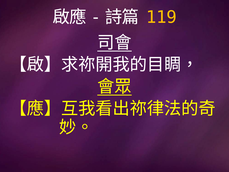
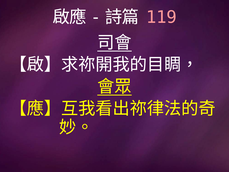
119 colour: yellow -> pink (161, 17)
